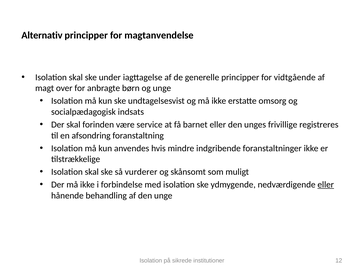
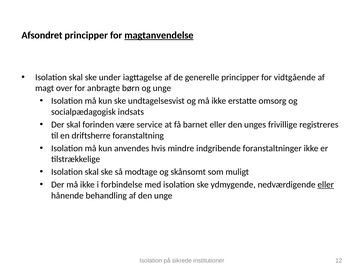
Alternativ: Alternativ -> Afsondret (42, 35)
magtanvendelse underline: none -> present (159, 35)
afsondring: afsondring -> driftsherre (91, 136)
vurderer: vurderer -> modtage (141, 172)
